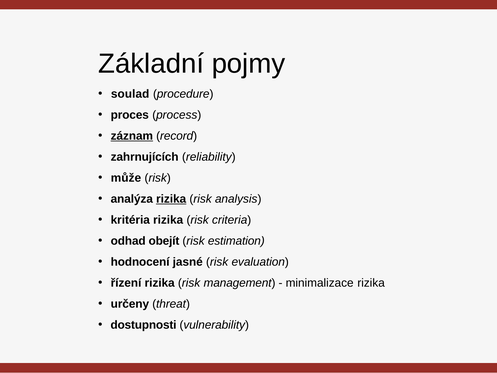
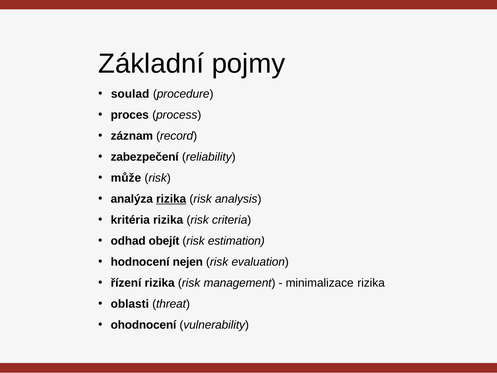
záznam underline: present -> none (132, 136)
zahrnujících: zahrnujících -> zabezpečení (145, 157)
jasné: jasné -> nejen (188, 262)
určeny: určeny -> oblasti (130, 304)
dostupnosti: dostupnosti -> ohodnocení (144, 325)
